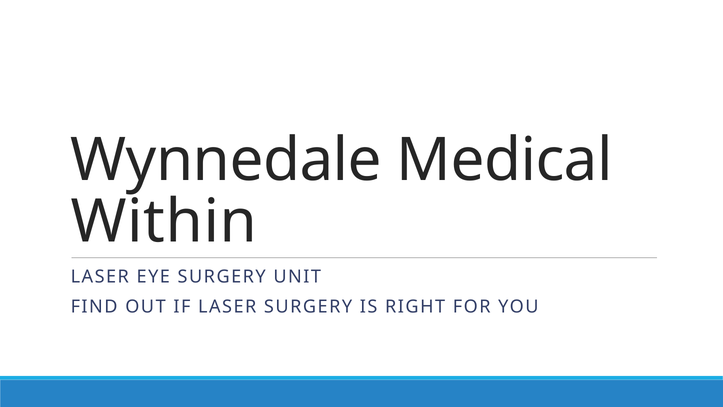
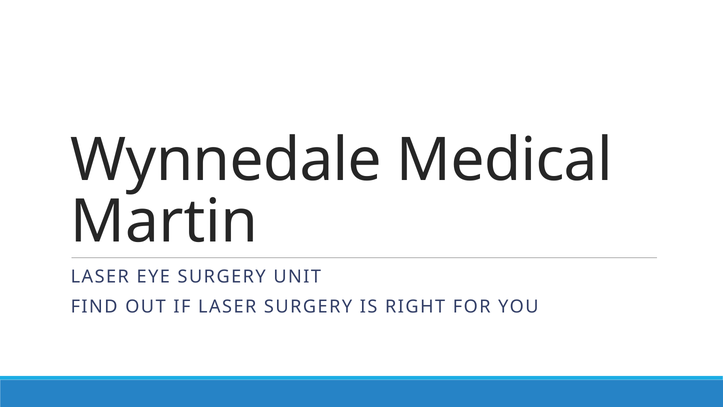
Within: Within -> Martin (164, 222)
